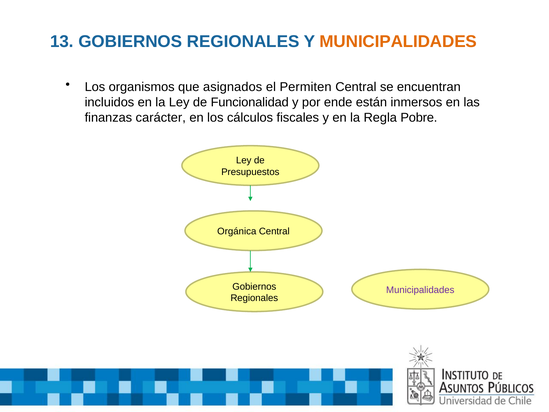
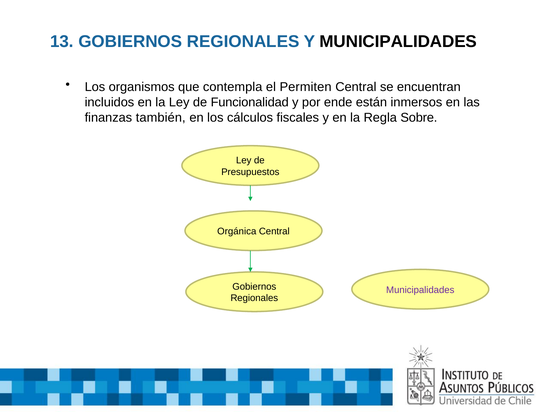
MUNICIPALIDADES colour: orange -> black (398, 41)
asignados: asignados -> contempla (233, 87)
carácter: carácter -> también (161, 117)
Pobre: Pobre -> Sobre (419, 117)
